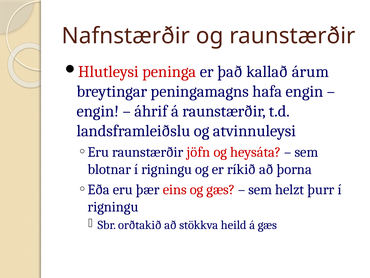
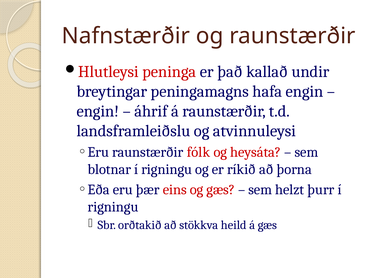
árum: árum -> undir (310, 71)
jöfn: jöfn -> fólk (198, 152)
